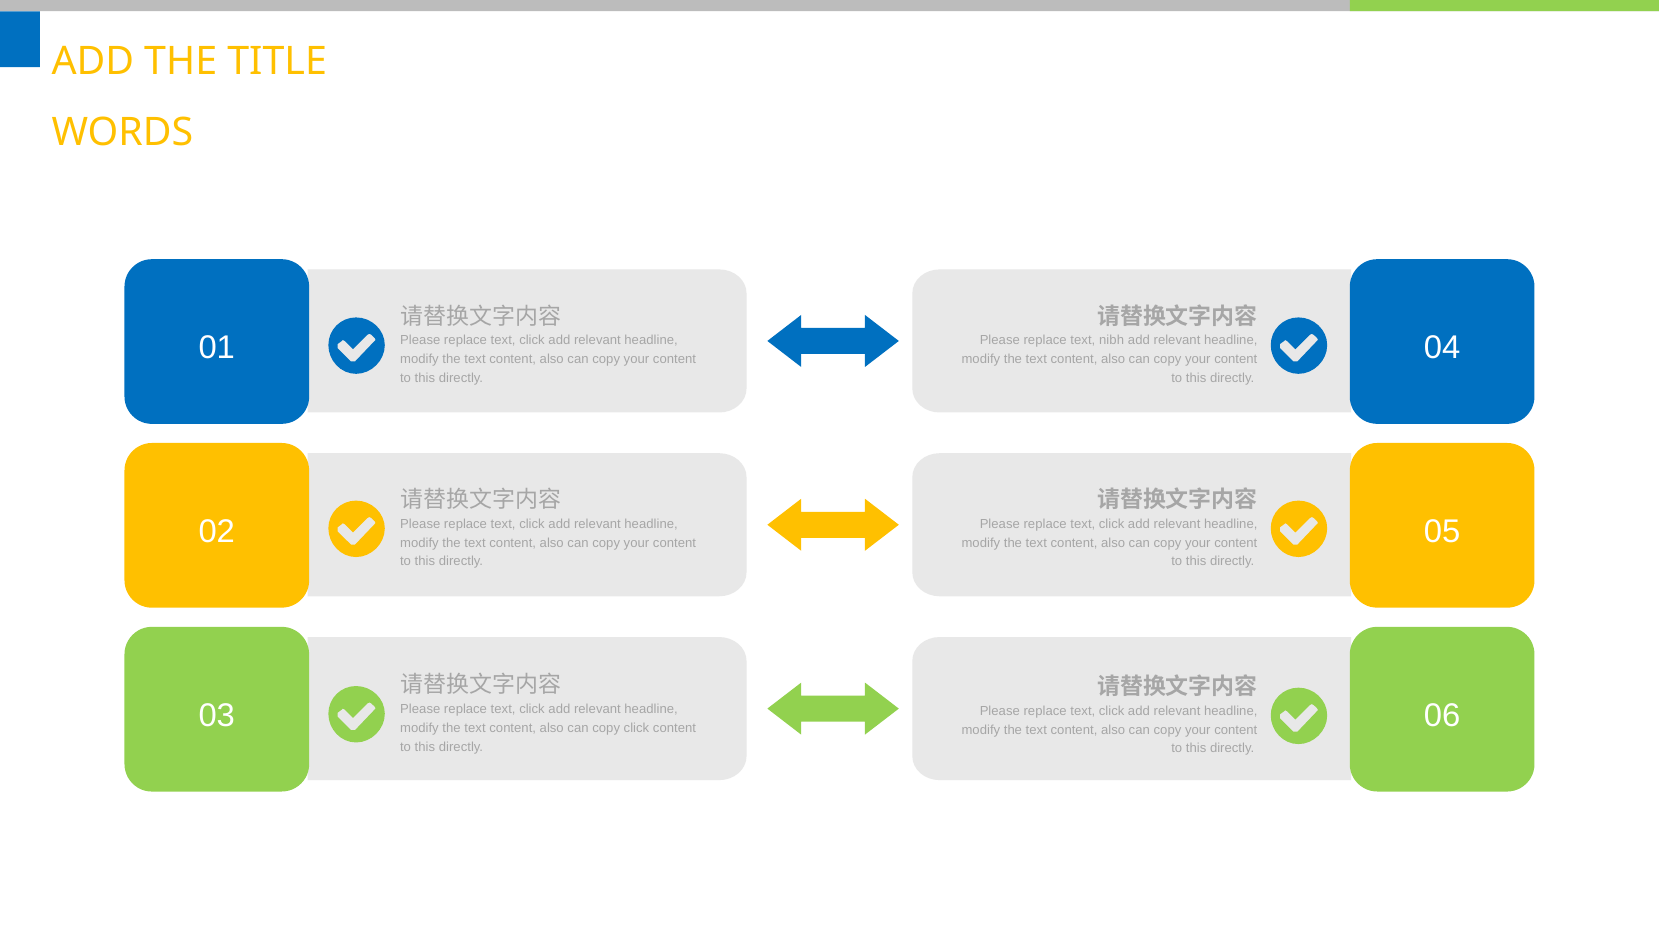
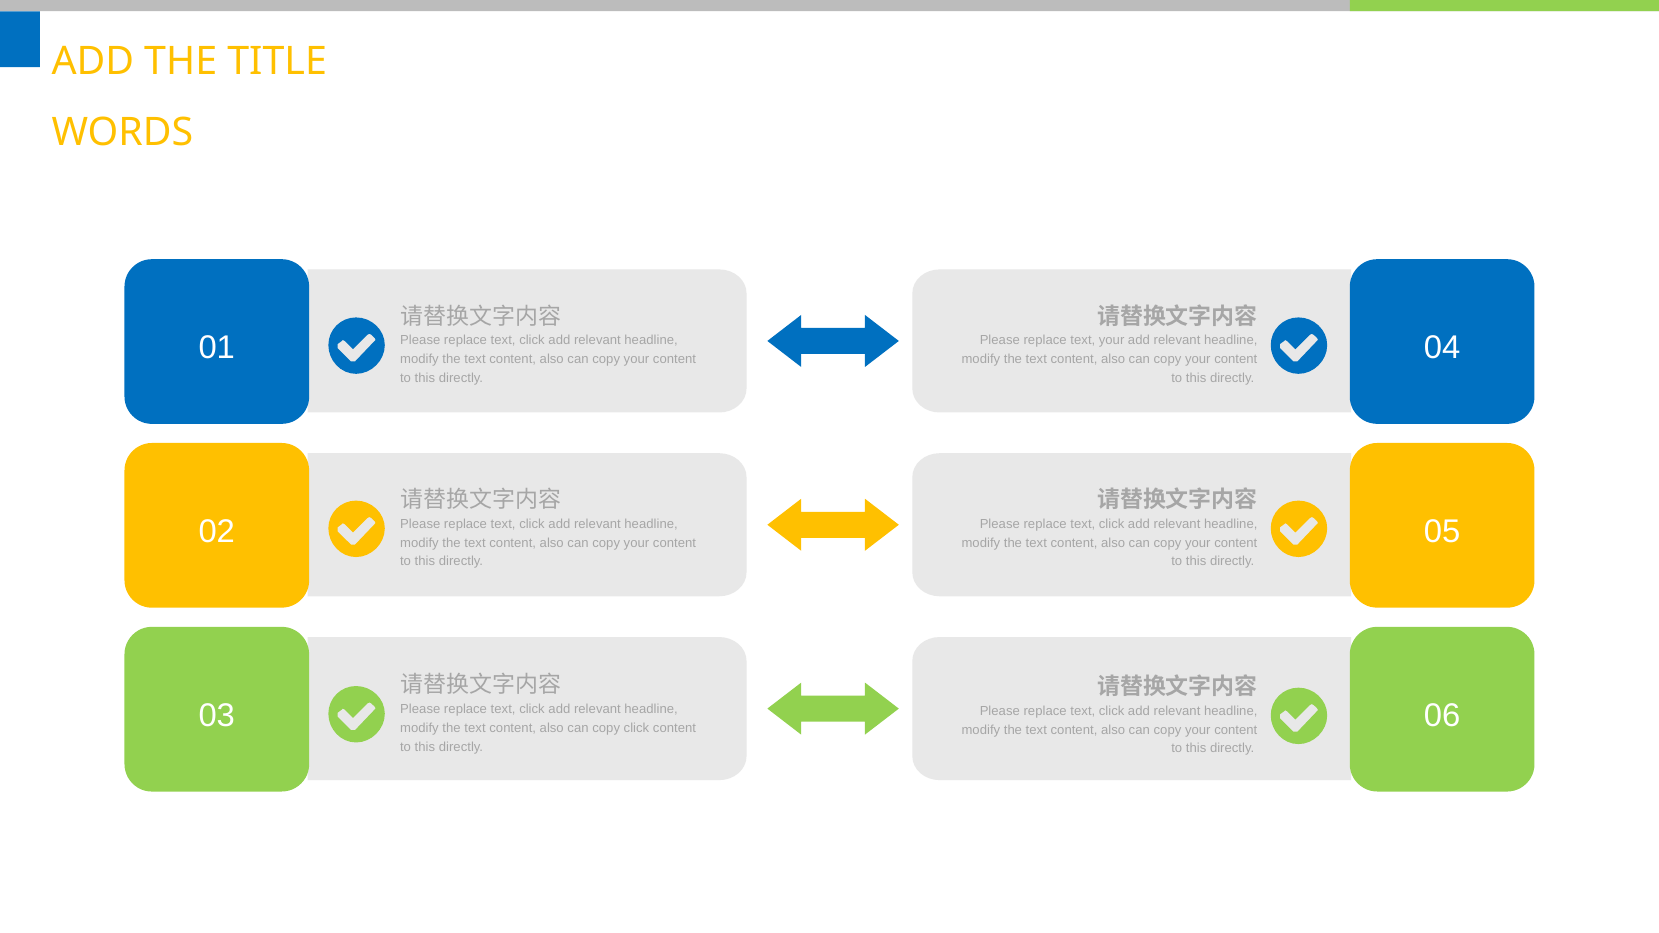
text nibh: nibh -> your (1112, 341)
